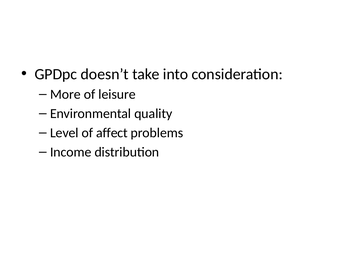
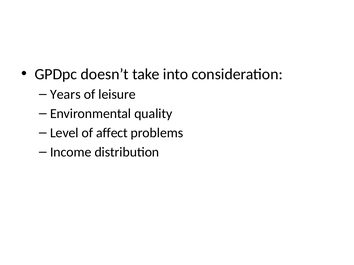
More: More -> Years (65, 95)
